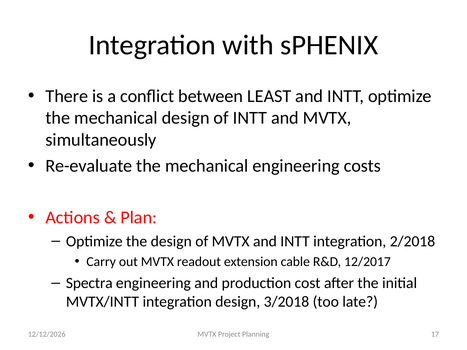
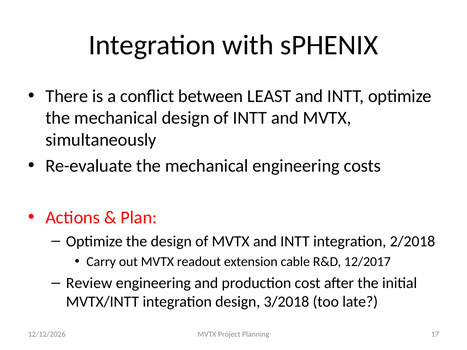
Spectra: Spectra -> Review (89, 283)
